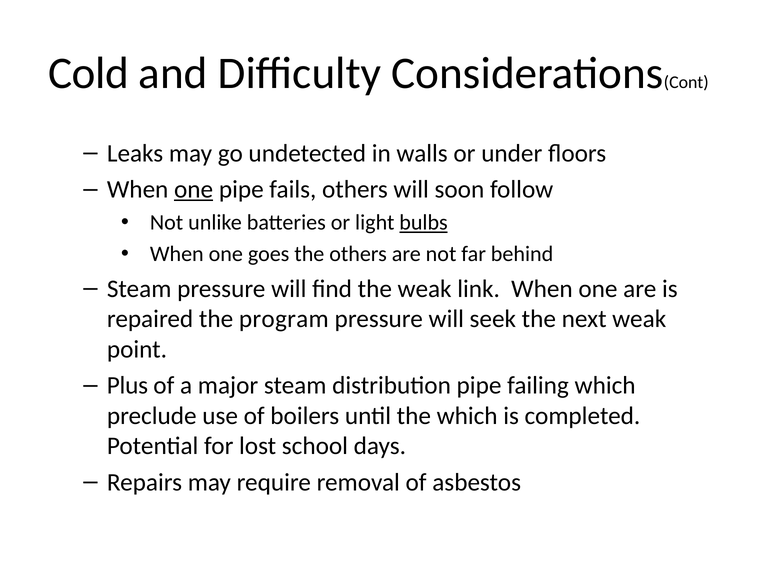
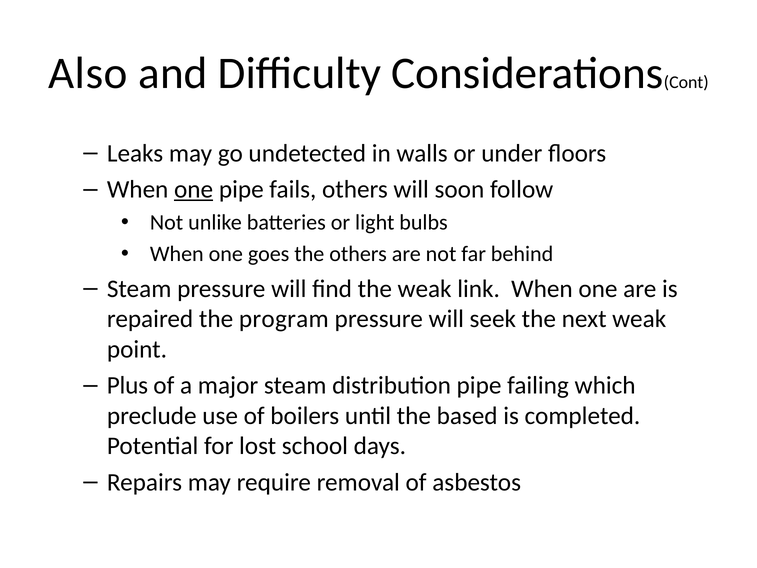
Cold: Cold -> Also (88, 73)
bulbs underline: present -> none (424, 223)
the which: which -> based (467, 416)
